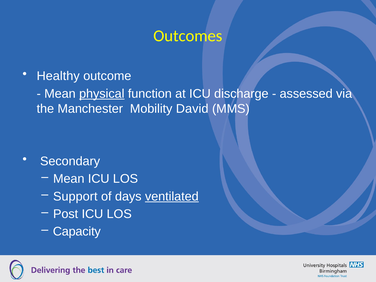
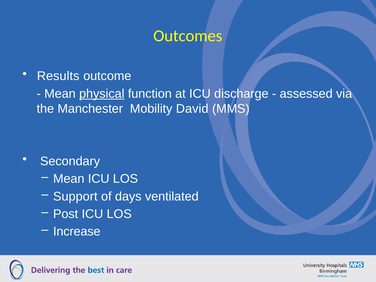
Healthy: Healthy -> Results (58, 76)
ventilated underline: present -> none (172, 196)
Capacity: Capacity -> Increase (77, 231)
